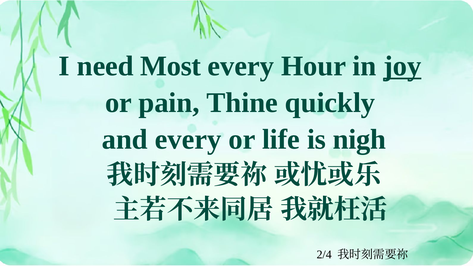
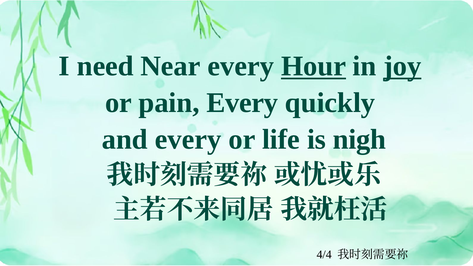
Most: Most -> Near (170, 66)
Hour underline: none -> present (314, 66)
pain Thine: Thine -> Every (242, 103)
2/4: 2/4 -> 4/4 (324, 255)
